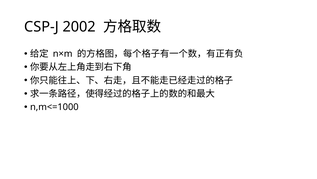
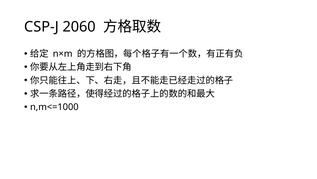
2002: 2002 -> 2060 (79, 27)
